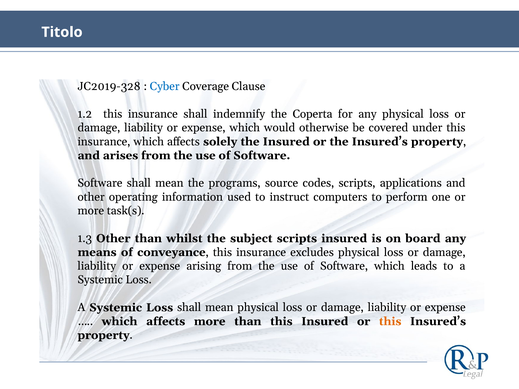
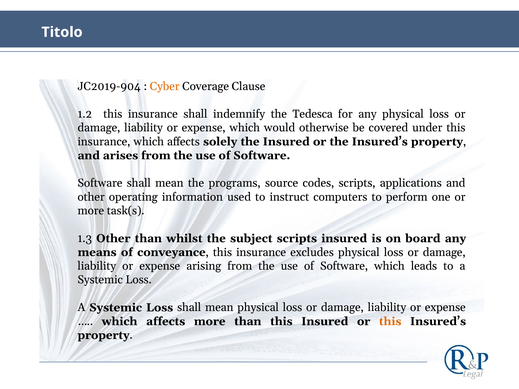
JC2019-328: JC2019-328 -> JC2019-904 (109, 86)
Cyber colour: blue -> orange (165, 86)
Coperta: Coperta -> Tedesca (313, 114)
